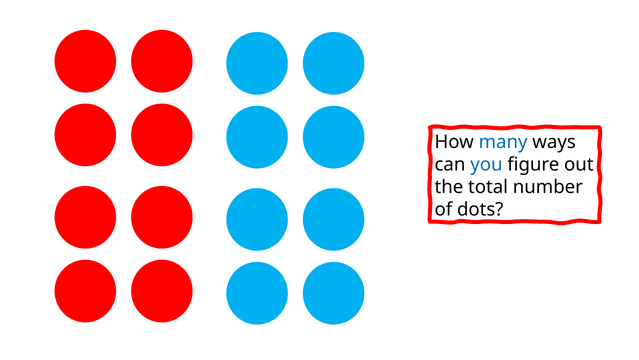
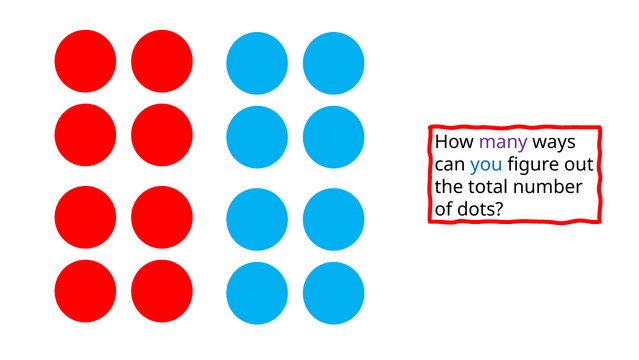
many colour: blue -> purple (503, 142)
